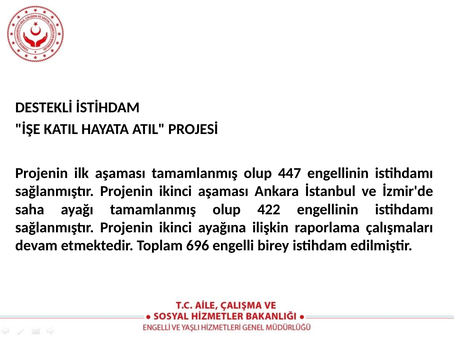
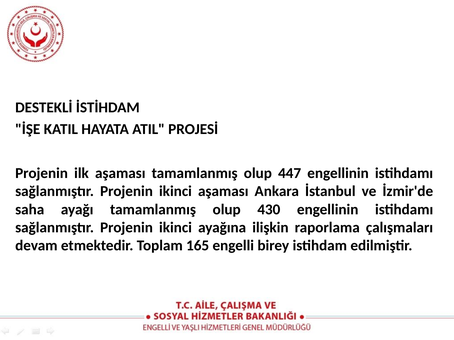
422: 422 -> 430 (269, 210)
696: 696 -> 165 (198, 246)
